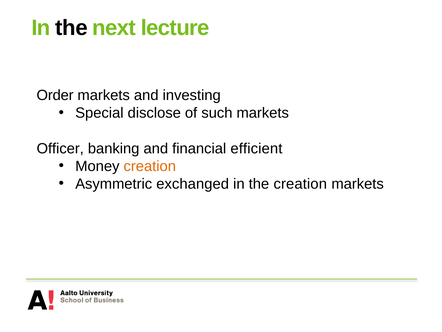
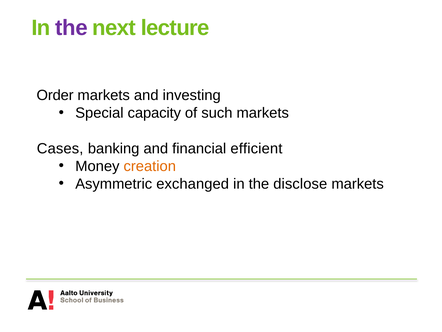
the colour: black -> purple (71, 28)
disclose: disclose -> capacity (154, 113)
Officer: Officer -> Cases (60, 148)
the creation: creation -> disclose (300, 184)
